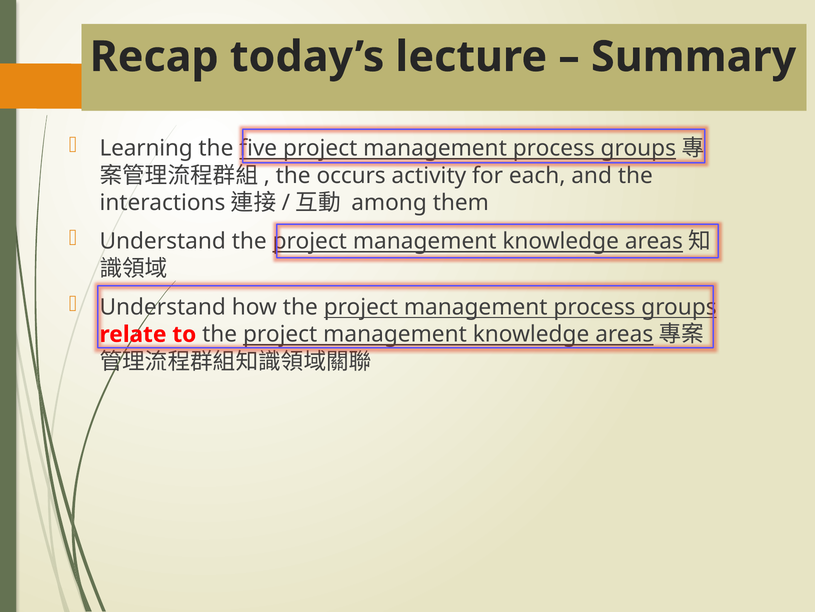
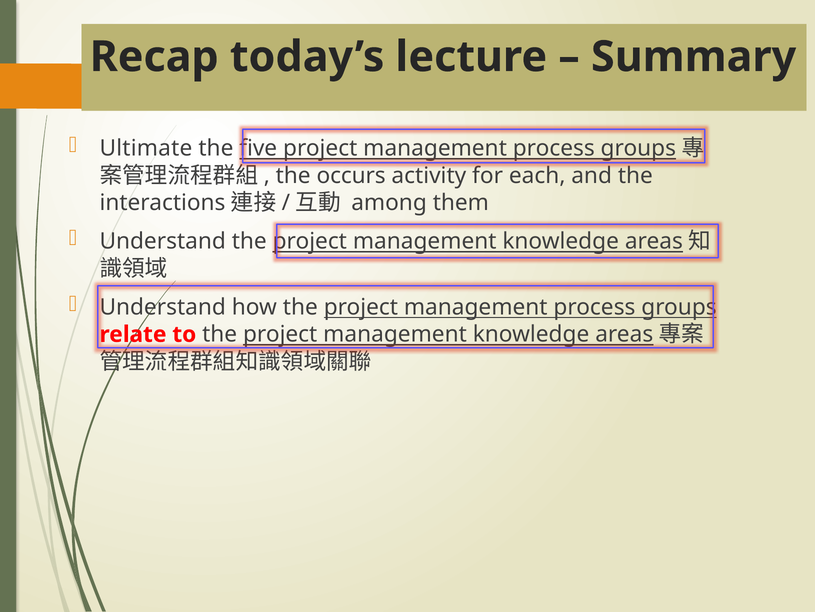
Learning: Learning -> Ultimate (146, 148)
